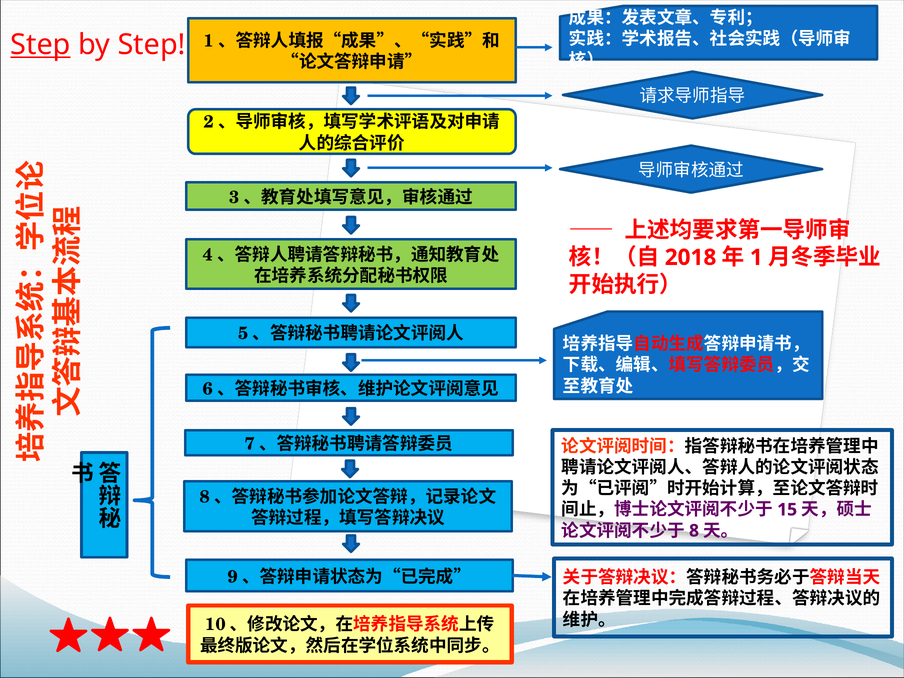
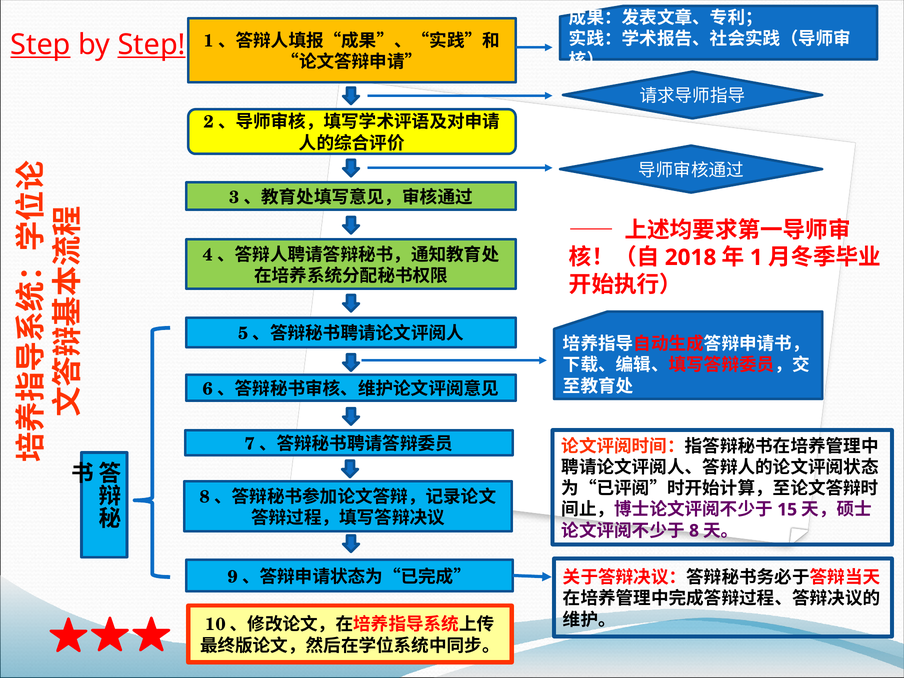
Step underline: none -> present (152, 45)
